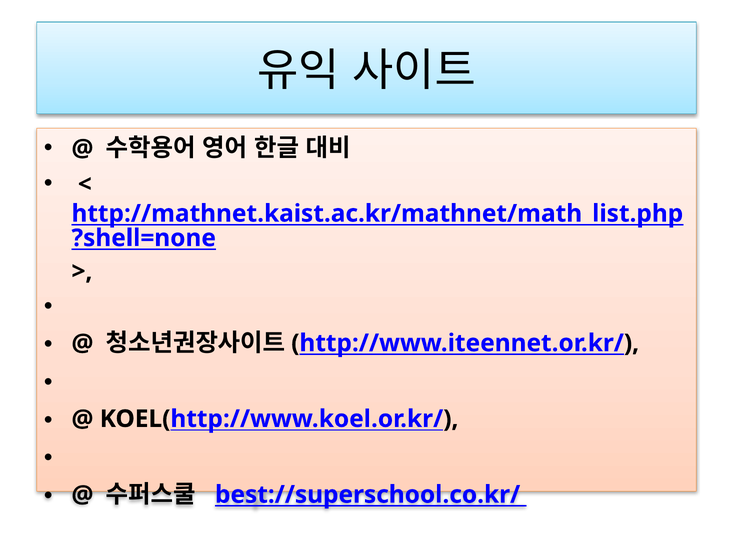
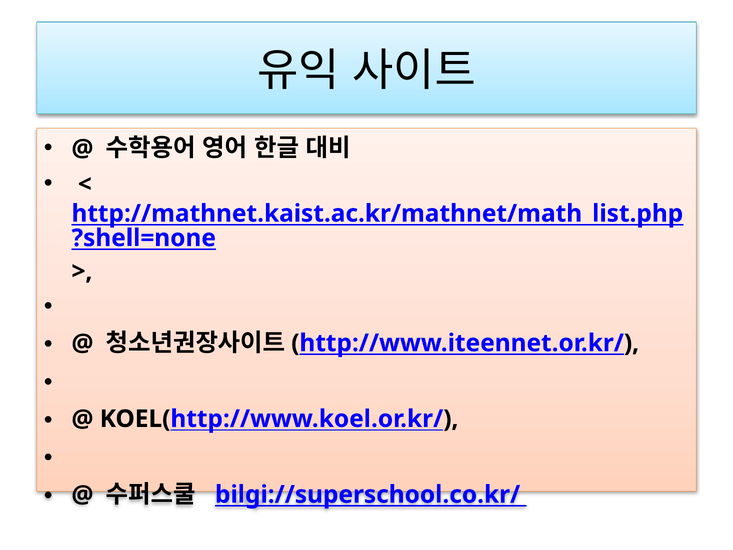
best://superschool.co.kr/: best://superschool.co.kr/ -> bilgi://superschool.co.kr/ (368, 494)
